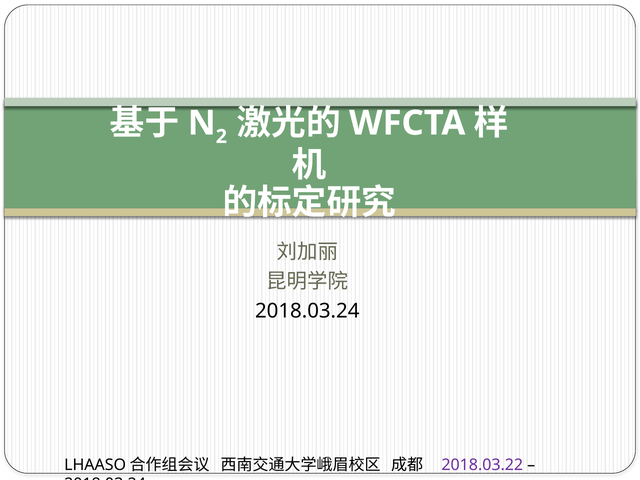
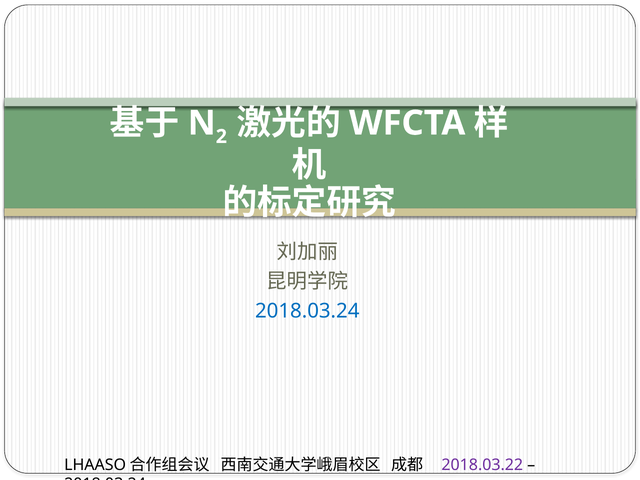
2018.03.24 colour: black -> blue (307, 311)
